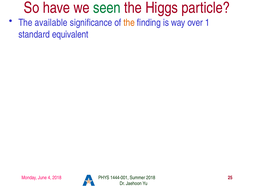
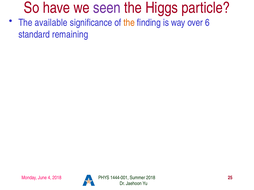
seen colour: green -> purple (107, 8)
1: 1 -> 6 (207, 23)
equivalent: equivalent -> remaining (70, 35)
